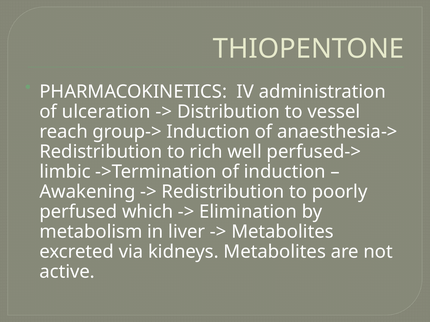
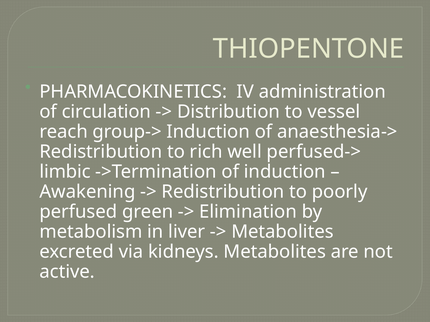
ulceration: ulceration -> circulation (106, 112)
which: which -> green (148, 212)
